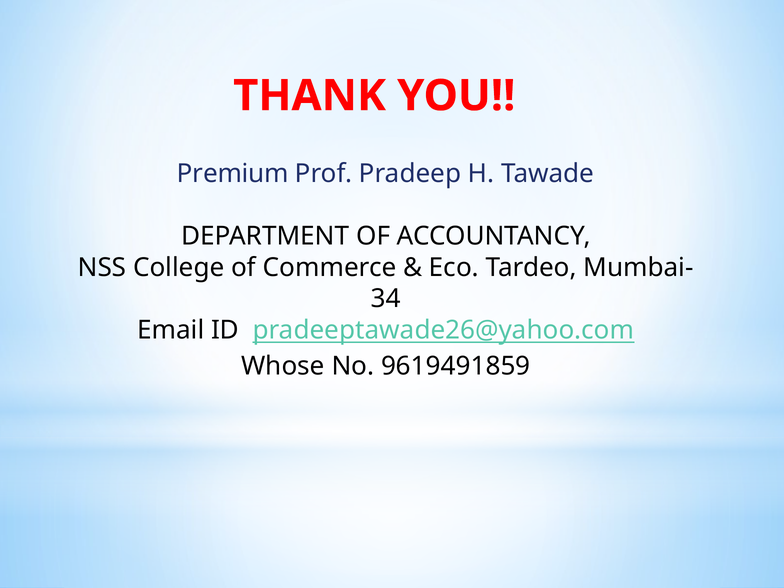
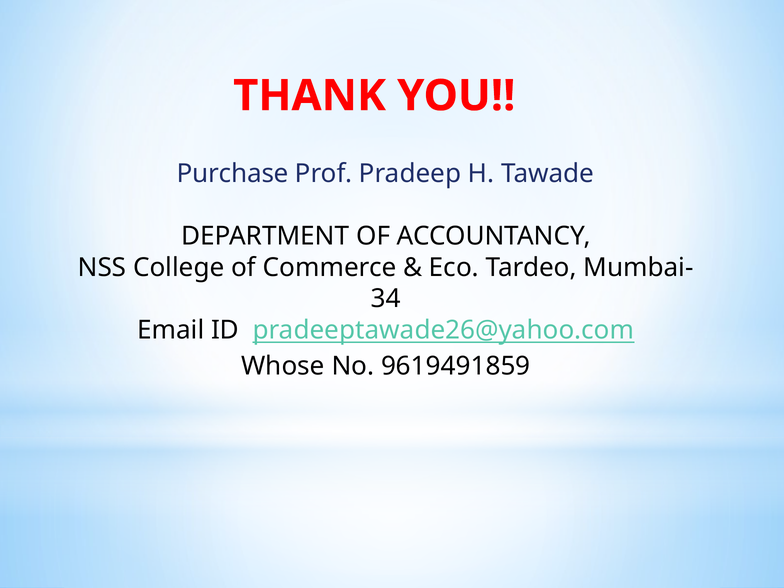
Premium: Premium -> Purchase (233, 173)
